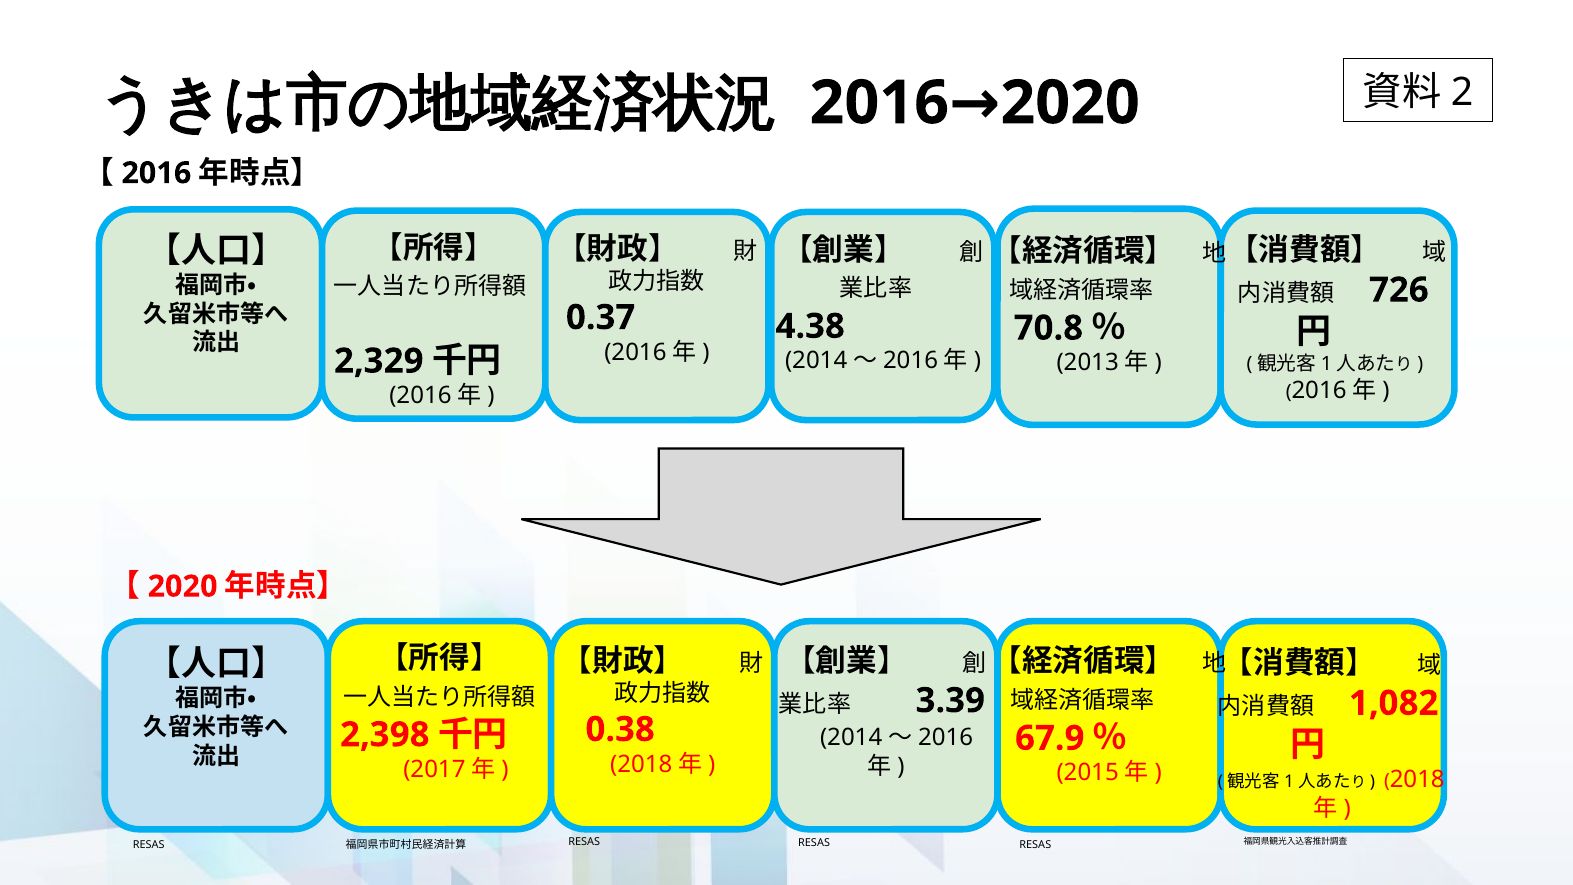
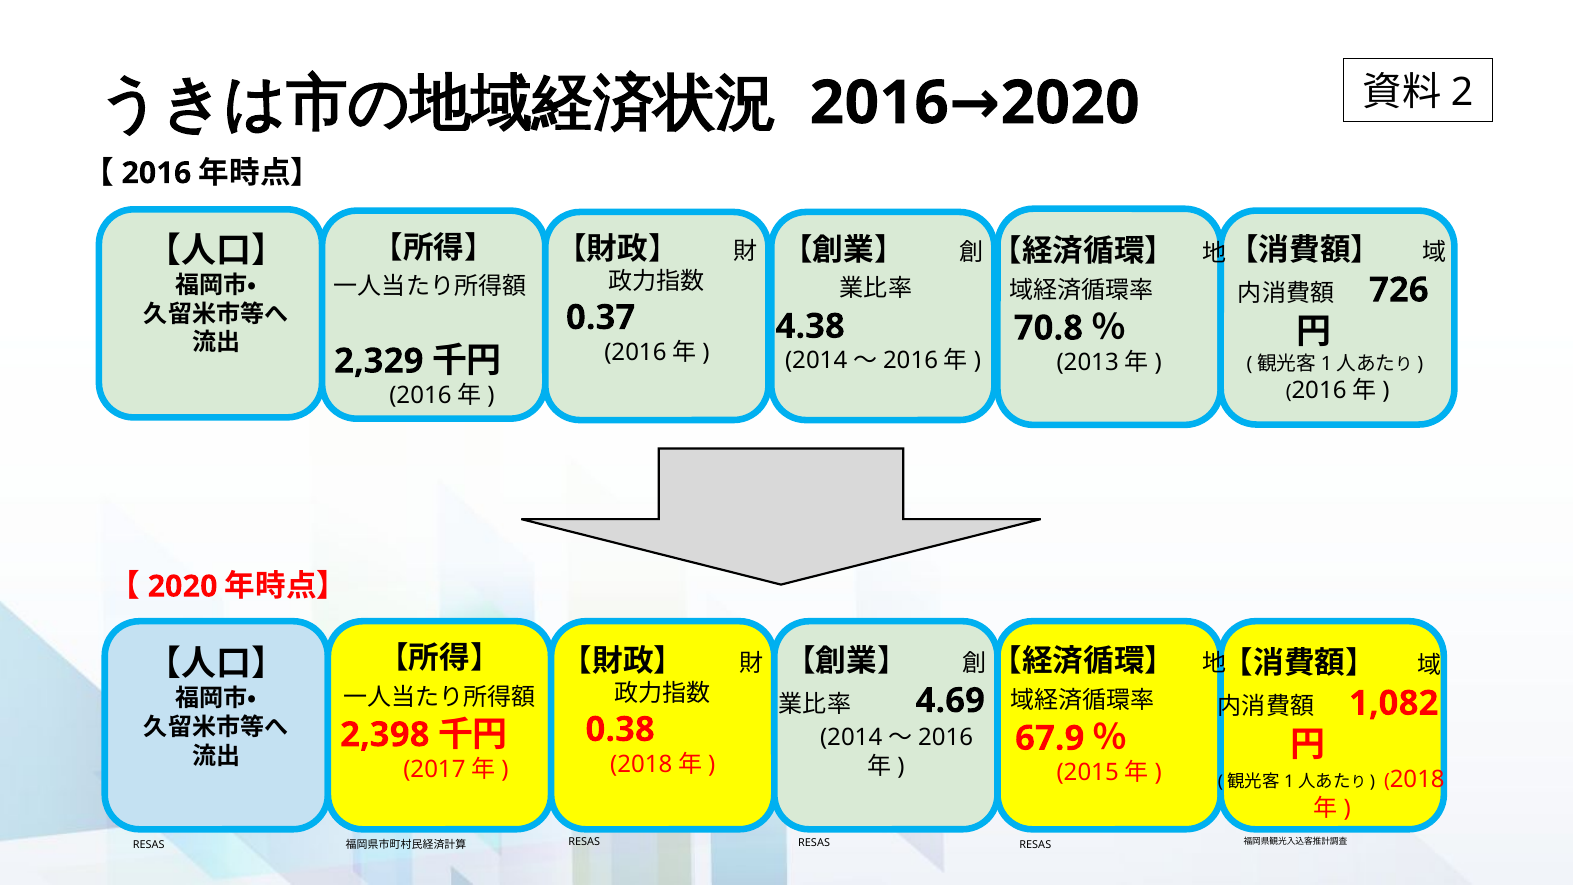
3.39: 3.39 -> 4.69 (950, 700)
